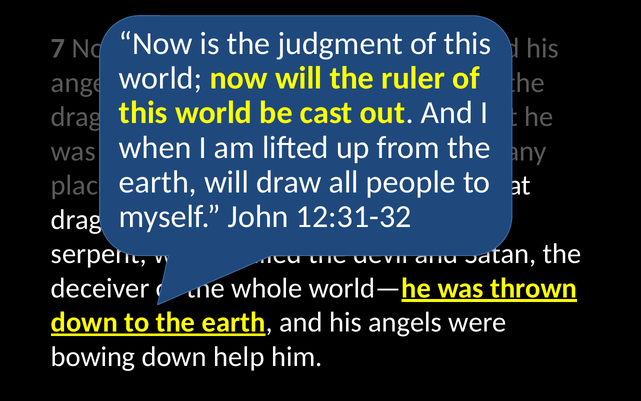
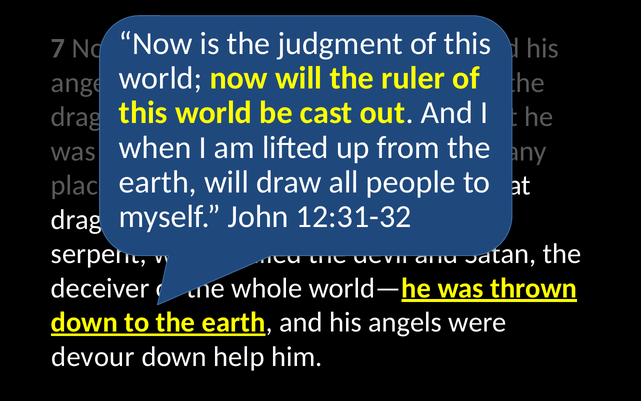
bowing: bowing -> devour (93, 356)
